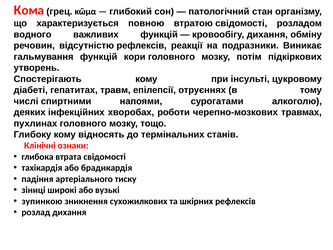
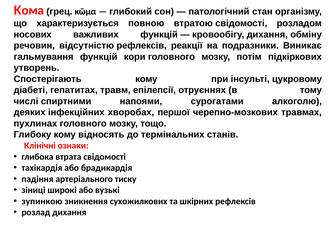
водного: водного -> носових (33, 34)
роботи: роботи -> першої (174, 112)
